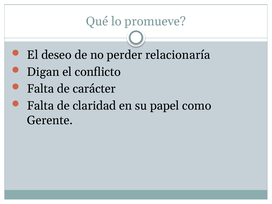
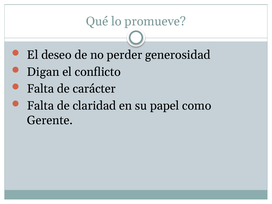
relacionaría: relacionaría -> generosidad (178, 55)
